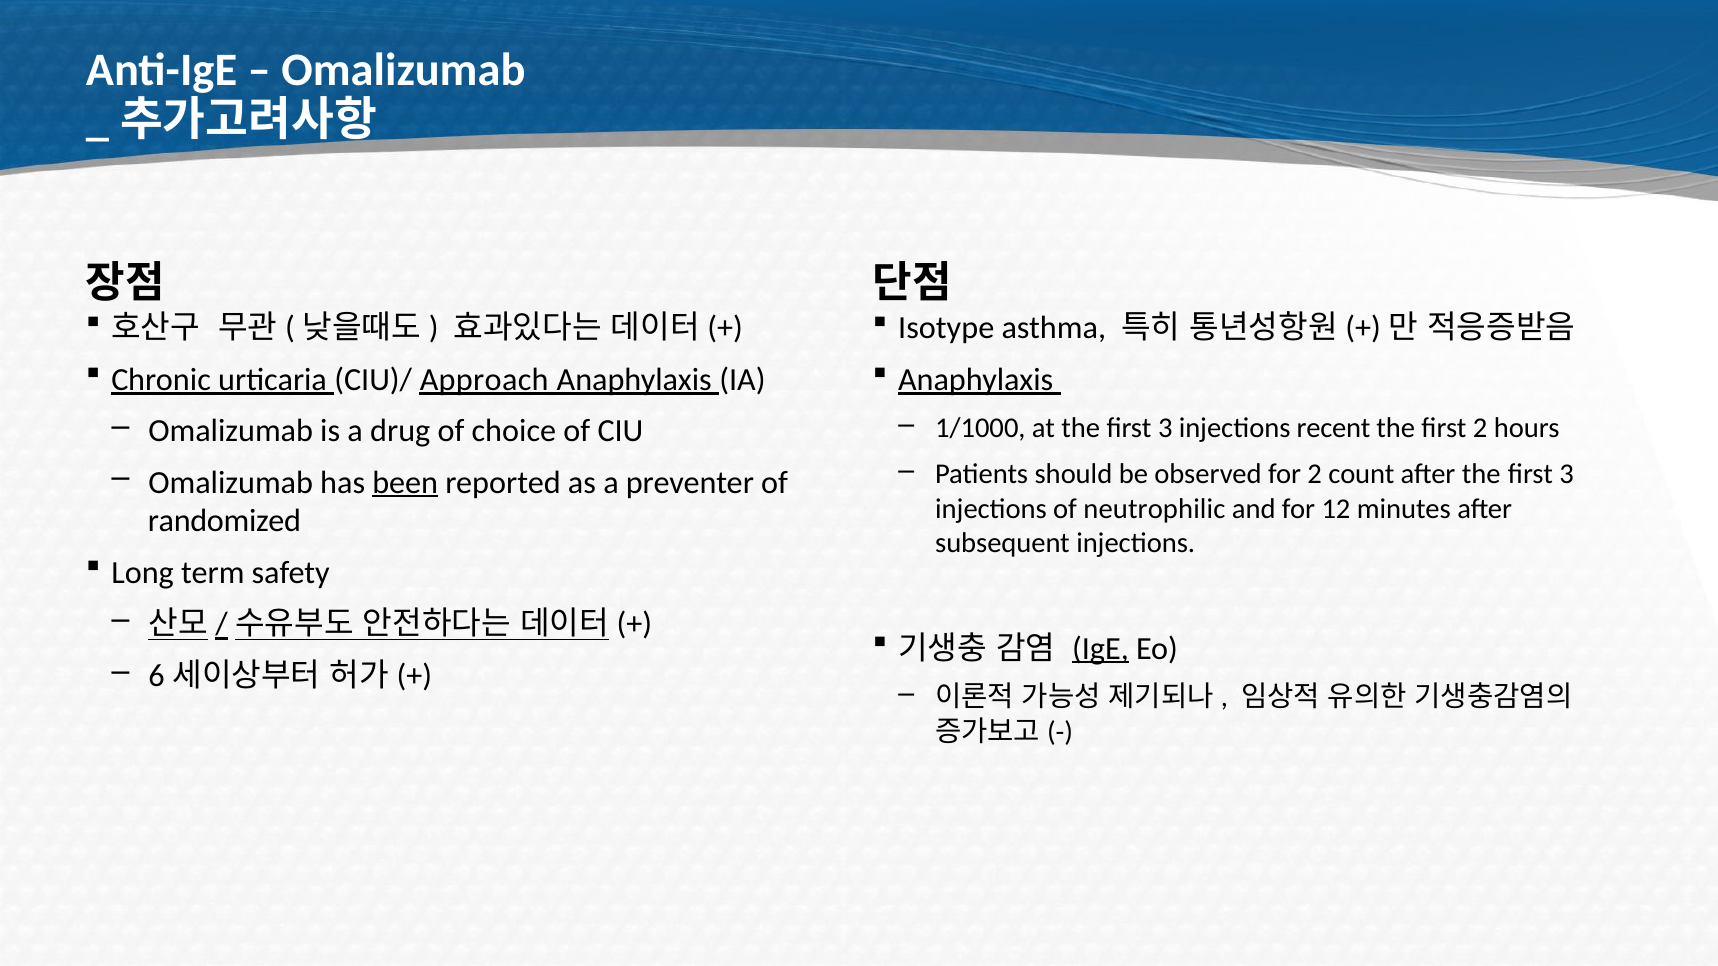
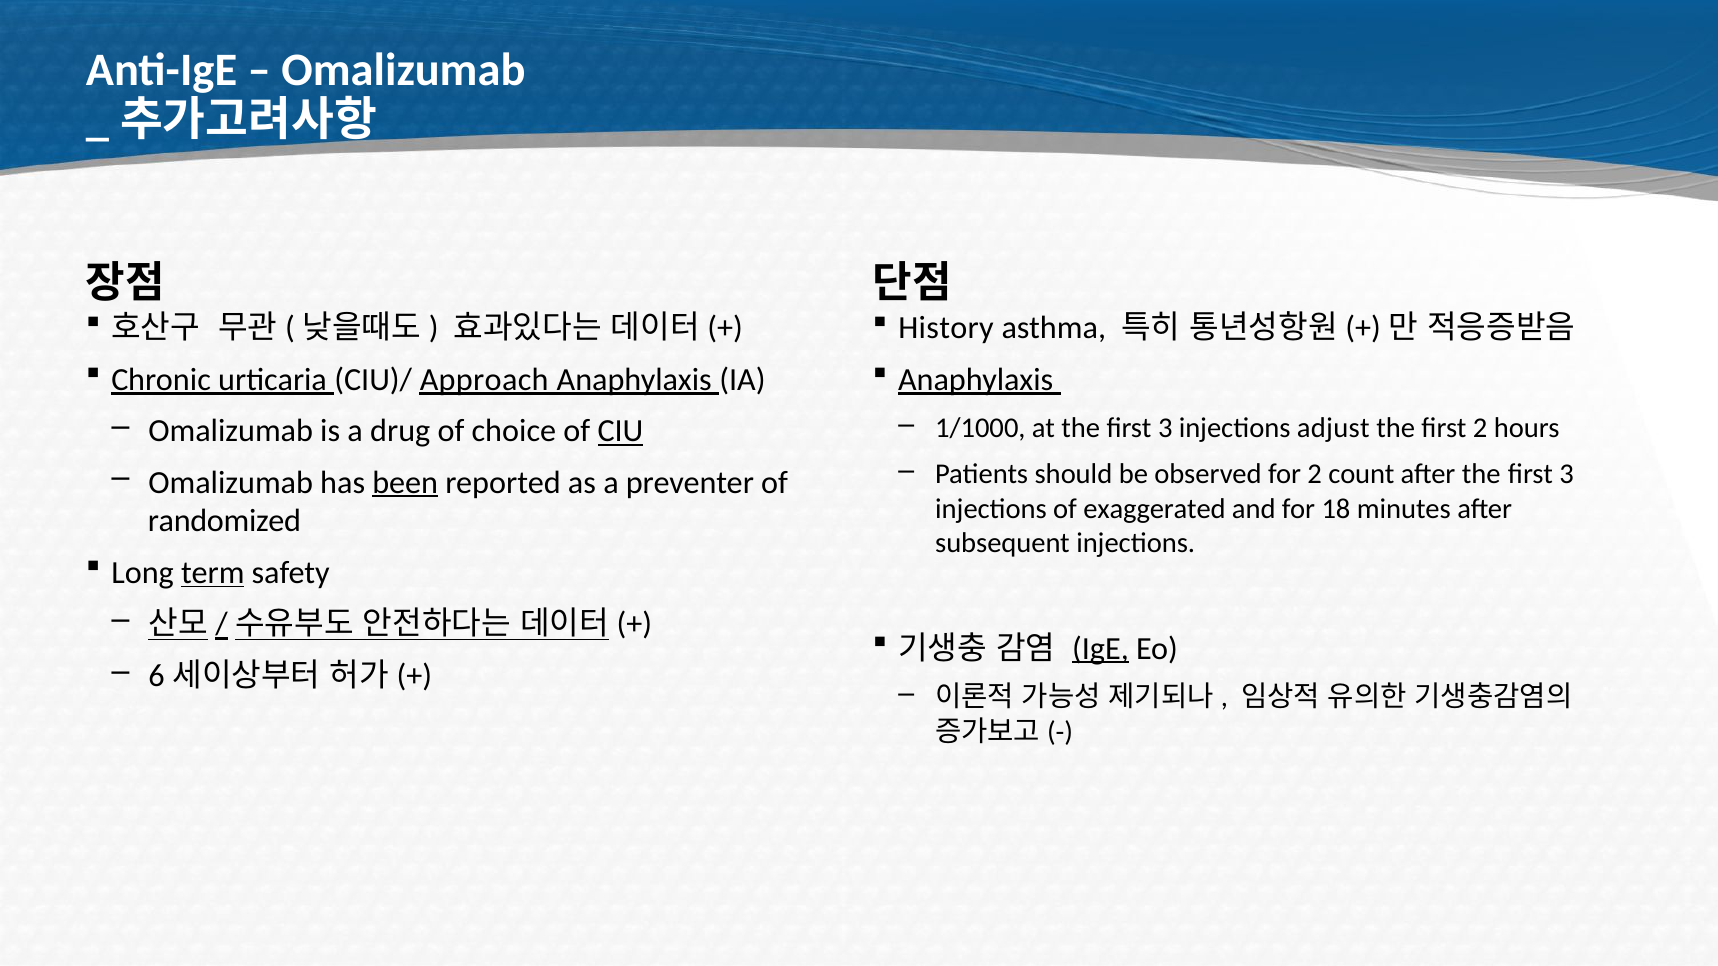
Isotype: Isotype -> History (946, 328)
recent: recent -> adjust (1333, 429)
CIU underline: none -> present (620, 431)
neutrophilic: neutrophilic -> exaggerated (1155, 509)
12: 12 -> 18 (1336, 509)
term underline: none -> present (213, 573)
